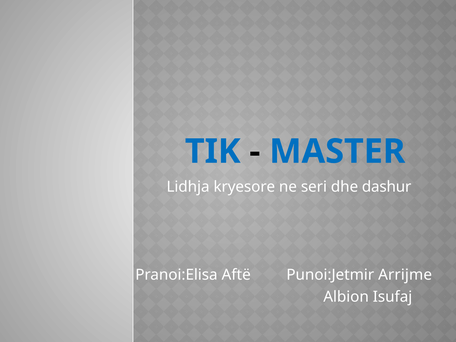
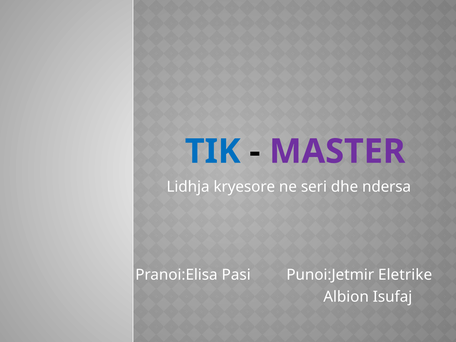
MASTER colour: blue -> purple (337, 151)
dashur: dashur -> ndersa (387, 187)
Aftë: Aftë -> Pasi (236, 275)
Arrijme: Arrijme -> Eletrike (405, 275)
